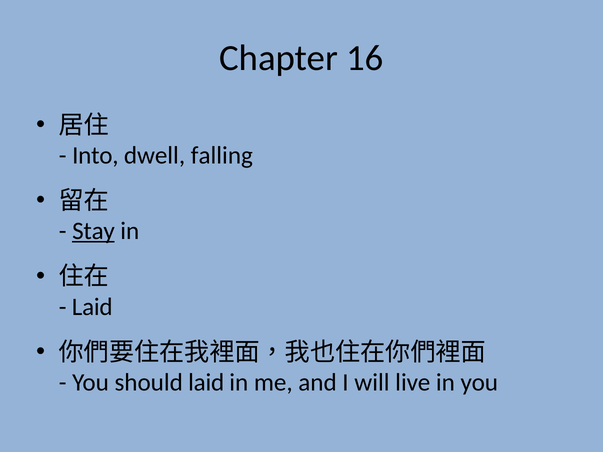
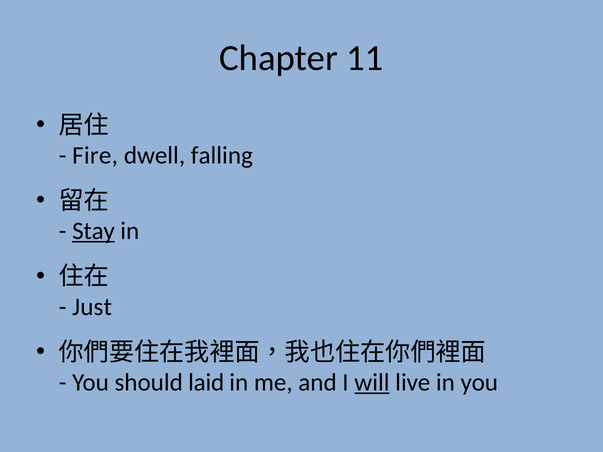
16: 16 -> 11 (365, 58)
Into: Into -> Fire (95, 156)
Laid: Laid -> Just (92, 307)
will underline: none -> present (372, 383)
